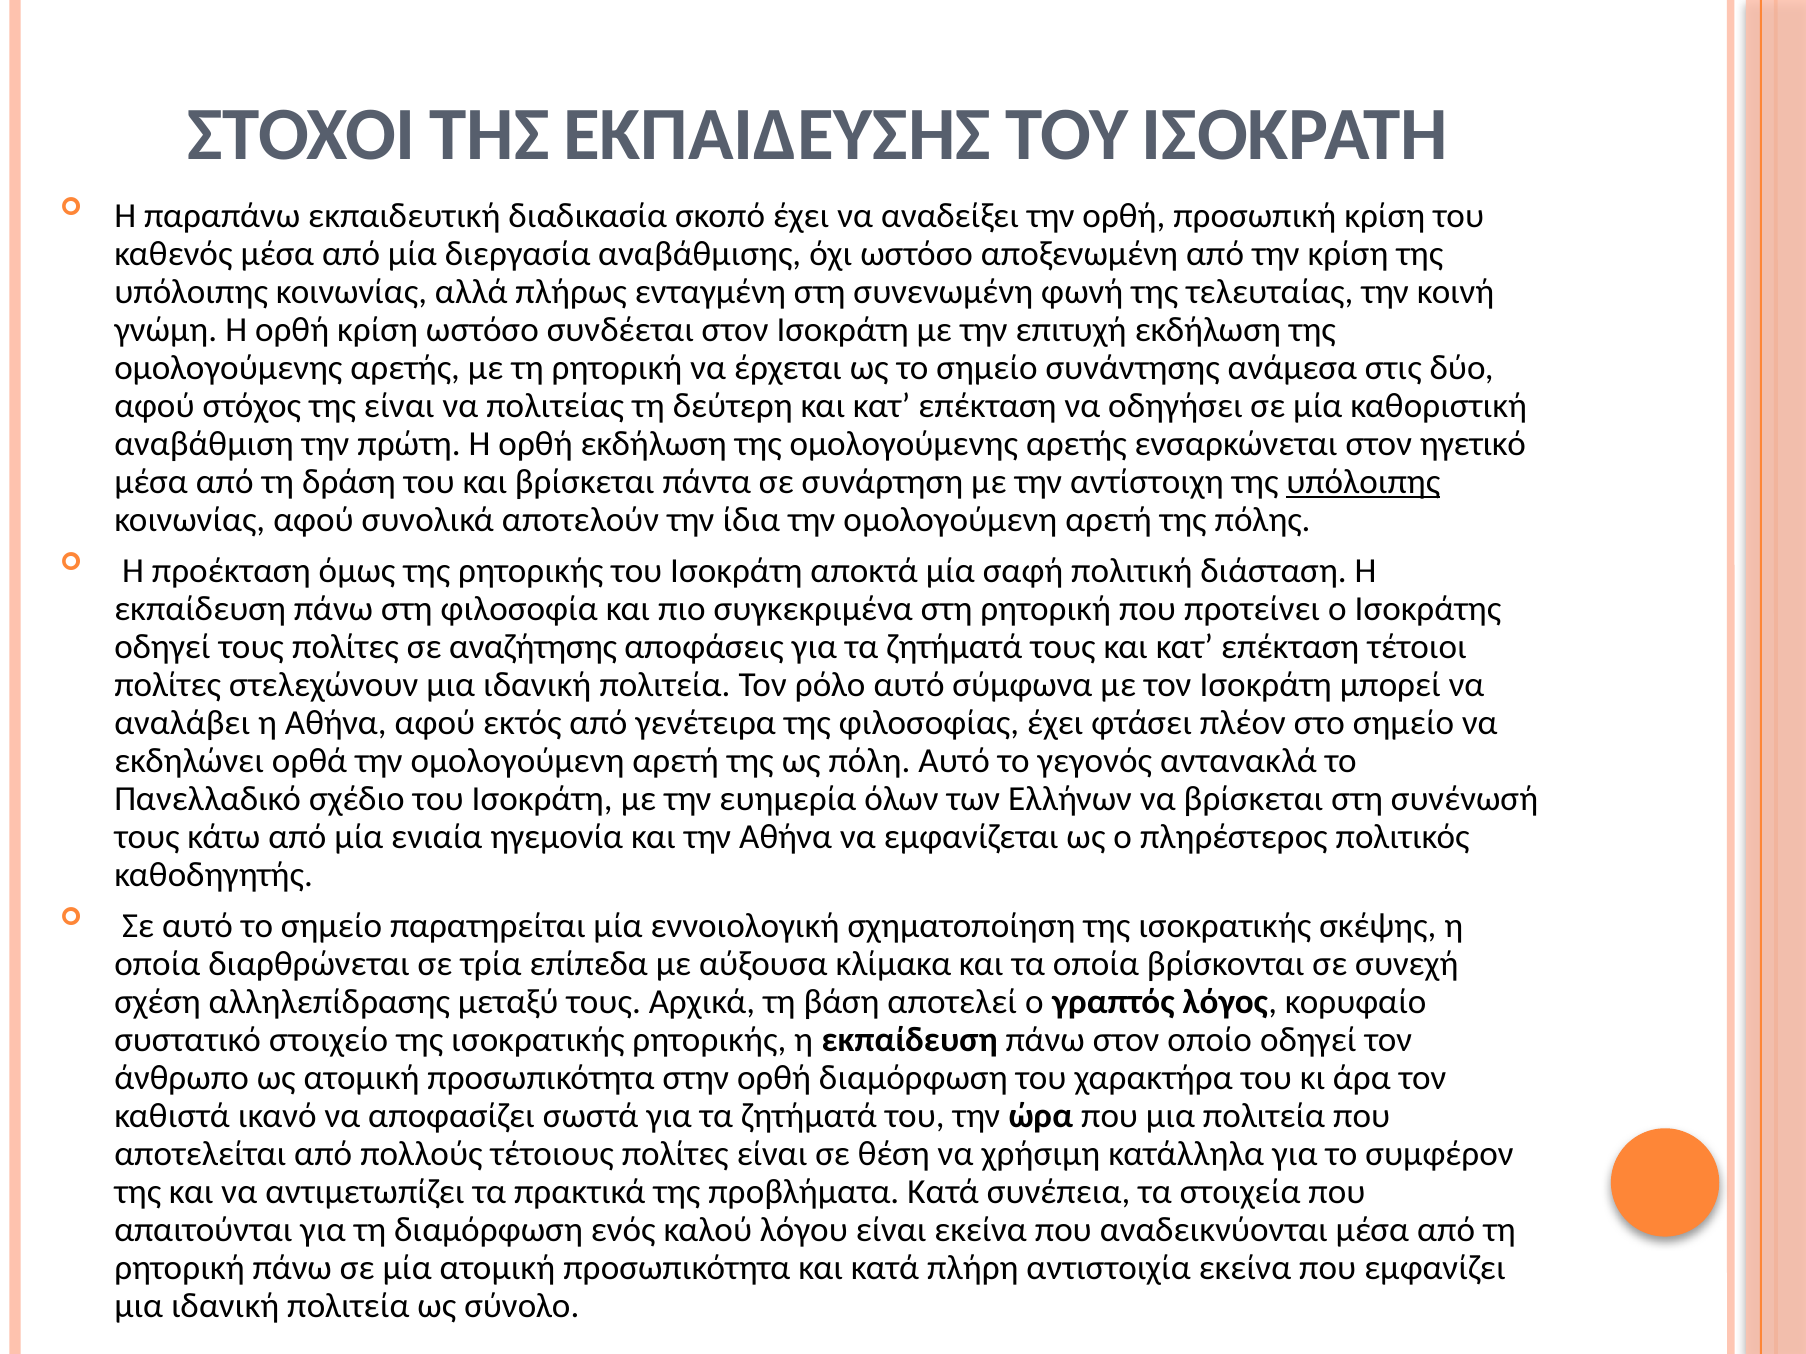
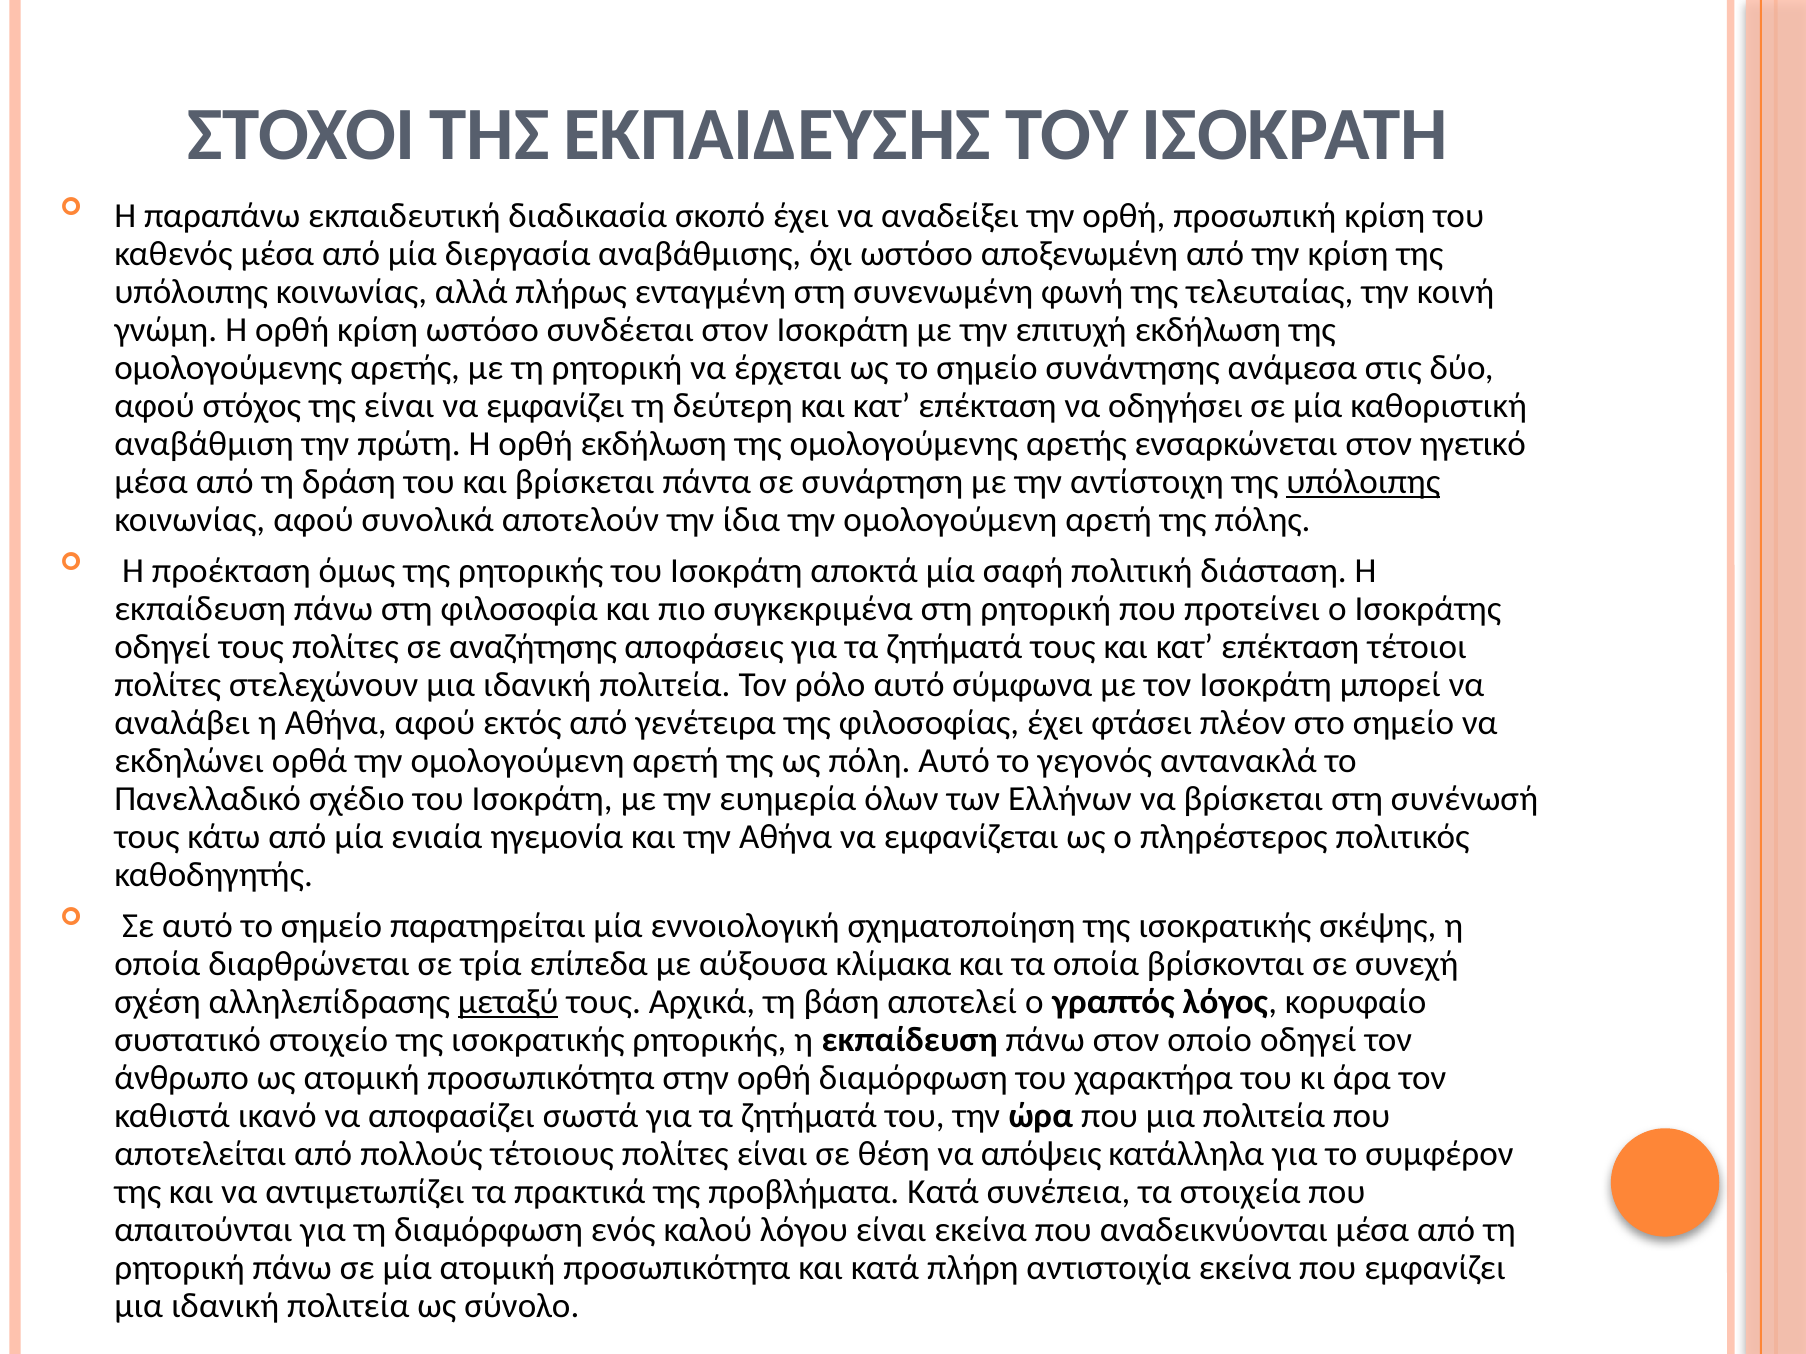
να πολιτείας: πολιτείας -> εμφανίζει (555, 406)
μεταξύ underline: none -> present (508, 1002)
χρήσιμη: χρήσιμη -> απόψεις (1041, 1154)
